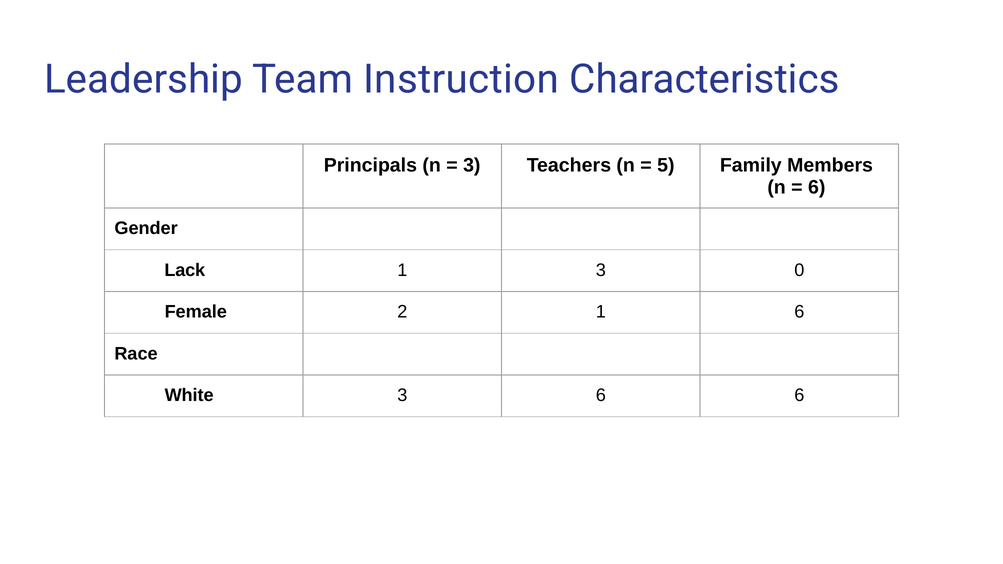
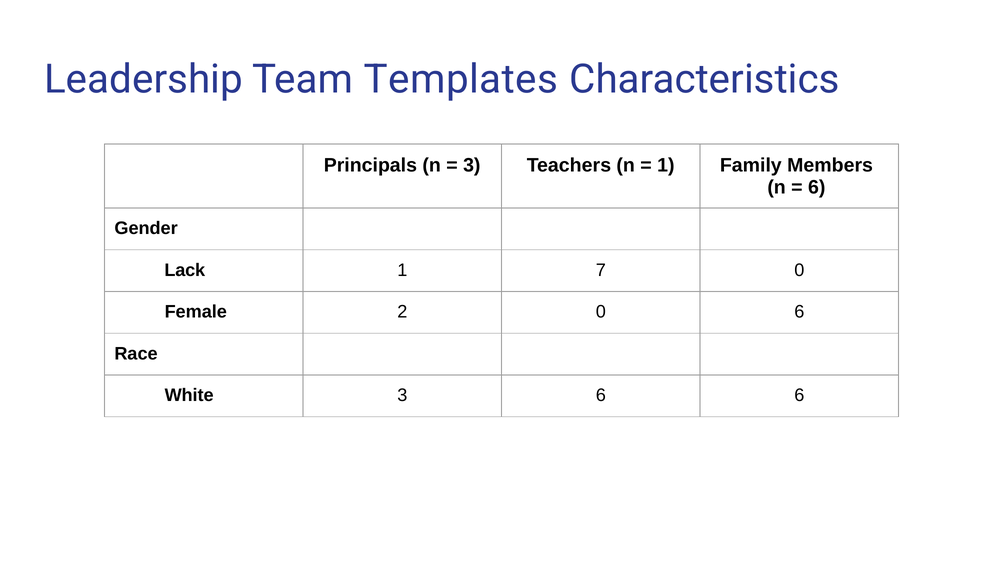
Instruction: Instruction -> Templates (461, 79)
5: 5 -> 1 (666, 165)
1 3: 3 -> 7 (601, 270)
2 1: 1 -> 0 (601, 312)
